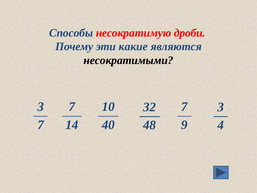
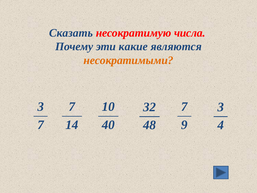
Способы: Способы -> Сказать (71, 33)
дроби: дроби -> числа (190, 33)
несократимыми colour: black -> orange (128, 60)
